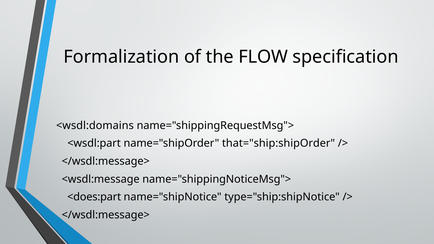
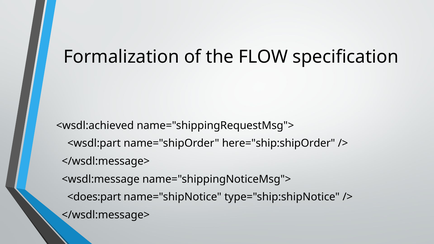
<wsdl:domains: <wsdl:domains -> <wsdl:achieved (95, 126)
that="ship:shipOrder: that="ship:shipOrder -> here="ship:shipOrder (279, 143)
